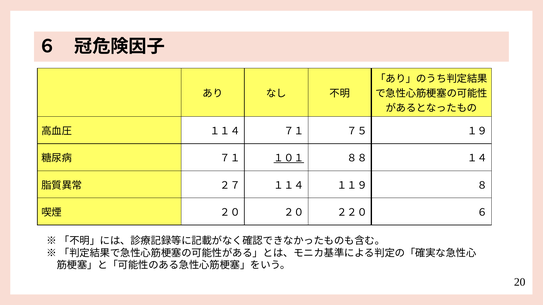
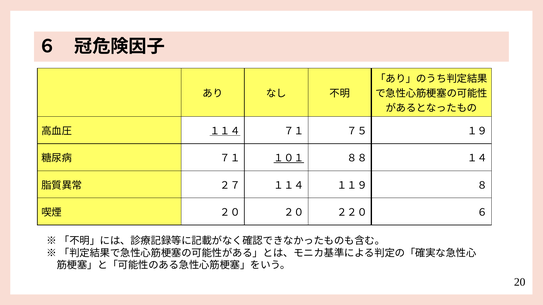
１１４ underline: none -> present (225, 131)
